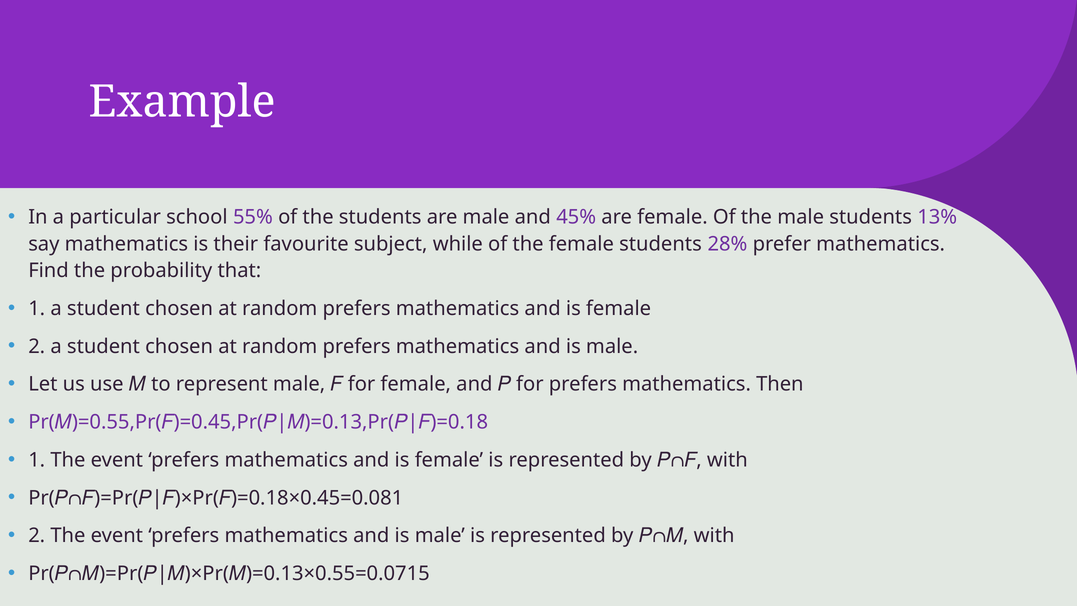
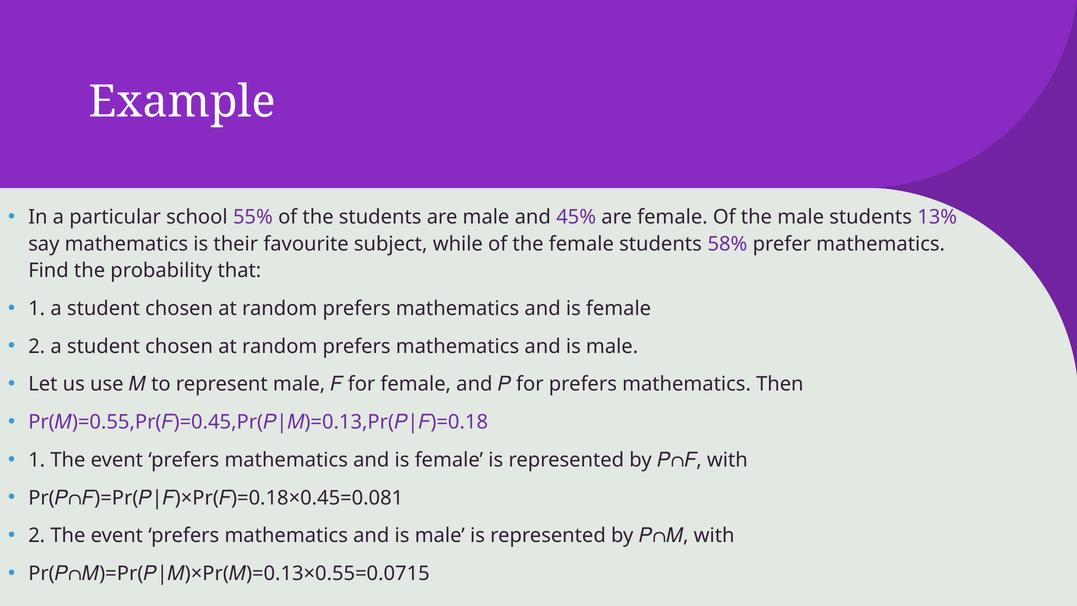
28%: 28% -> 58% (727, 244)
